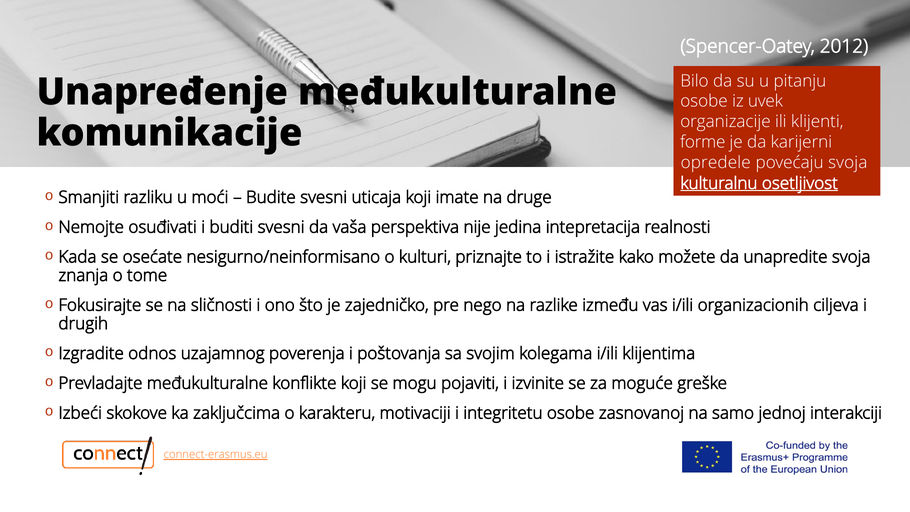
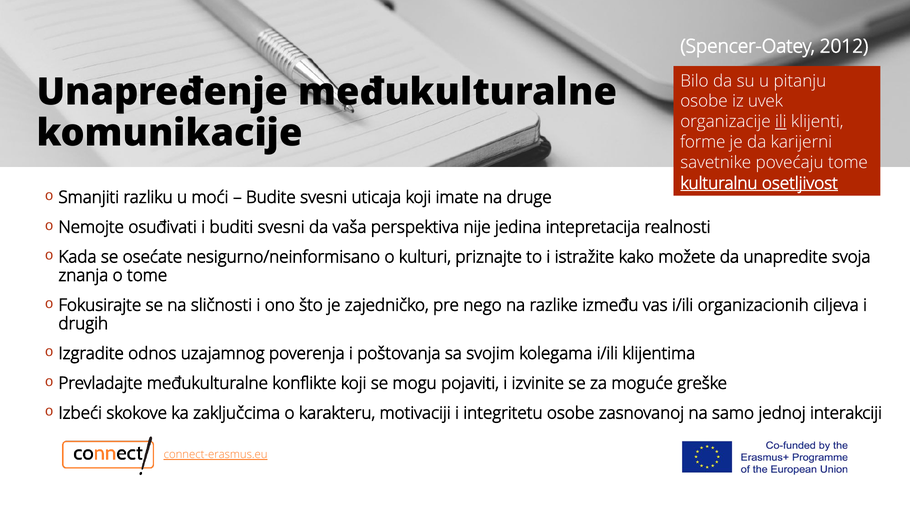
ili underline: none -> present (781, 122)
opredele: opredele -> savetnike (716, 163)
povećaju svoja: svoja -> tome (848, 163)
